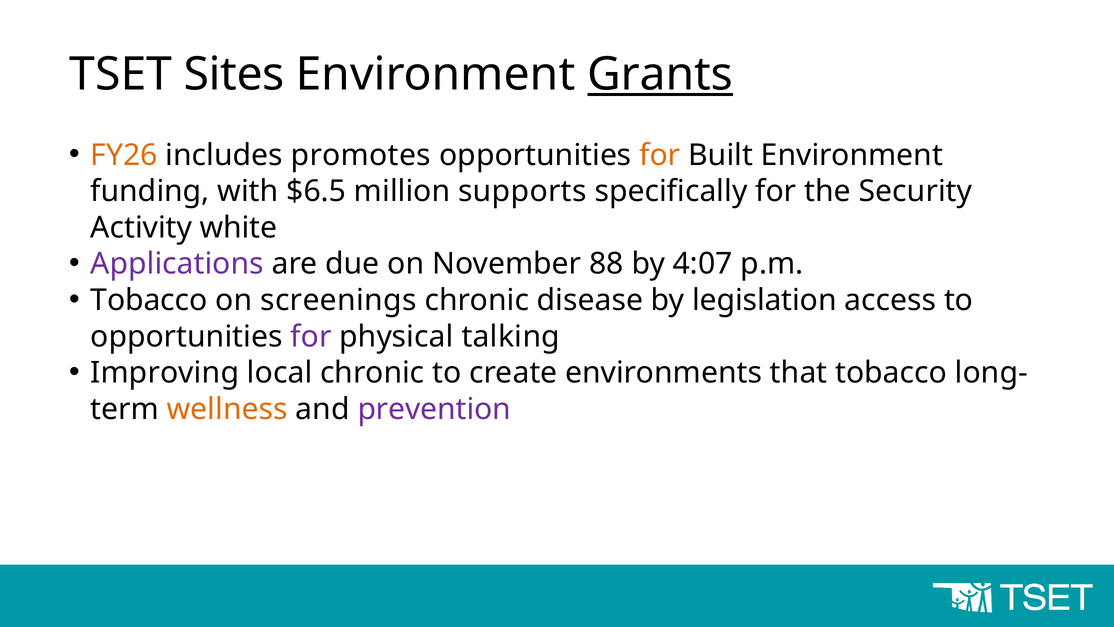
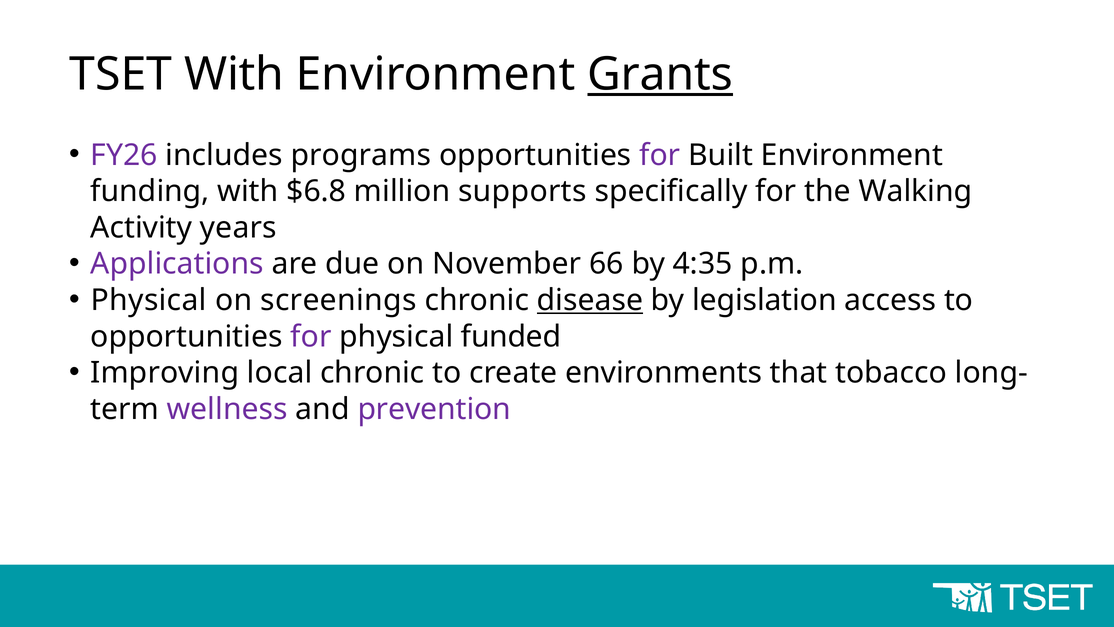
TSET Sites: Sites -> With (234, 75)
FY26 colour: orange -> purple (124, 155)
promotes: promotes -> programs (361, 155)
for colour: orange -> purple (660, 155)
$6.5: $6.5 -> $6.8 (316, 191)
Security: Security -> Walking (916, 191)
white: white -> years (238, 228)
88: 88 -> 66 (606, 264)
4:07: 4:07 -> 4:35 (703, 264)
Tobacco: Tobacco -> Physical (149, 300)
disease underline: none -> present (590, 300)
talking: talking -> funded (511, 336)
wellness colour: orange -> purple (227, 409)
